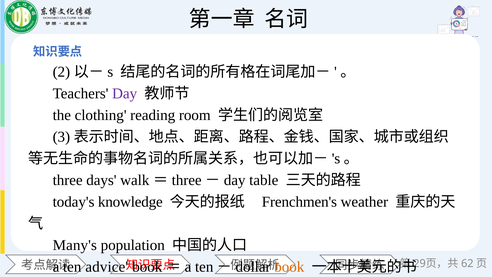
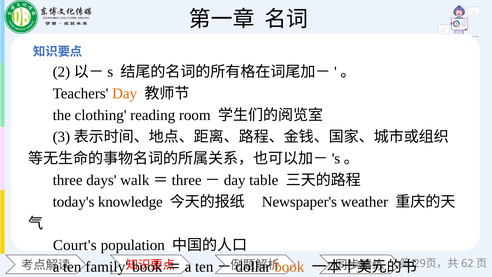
Day colour: purple -> orange (125, 93)
Frenchmen's: Frenchmen's -> Newspaper's (299, 202)
Many's: Many's -> Court's (75, 245)
advice: advice -> family (107, 267)
